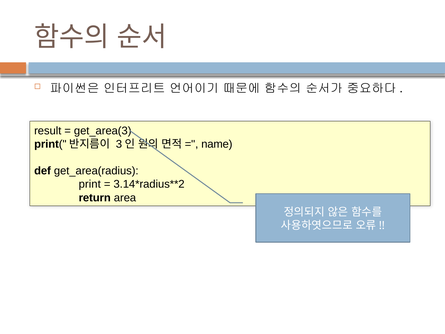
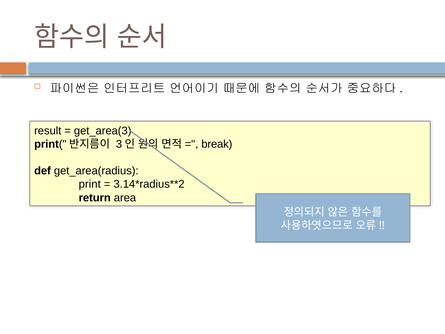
name: name -> break (217, 144)
